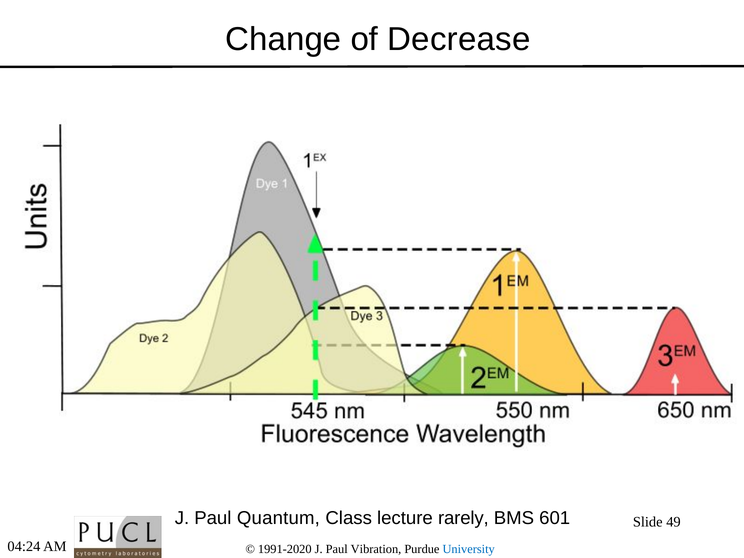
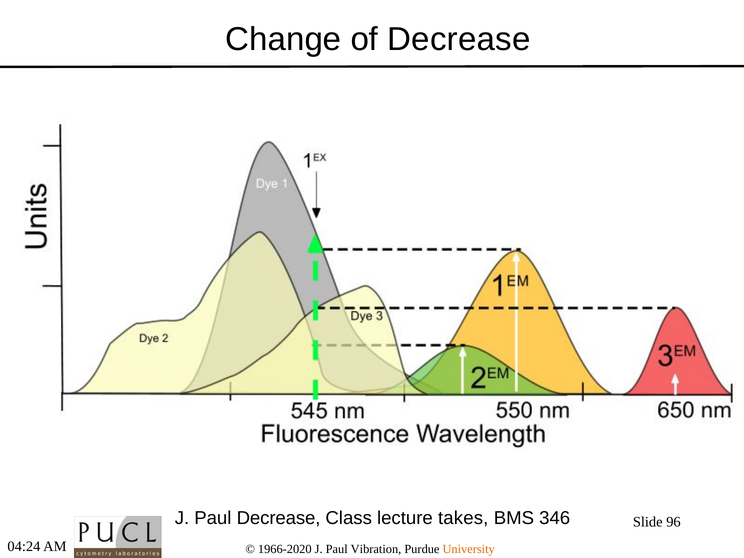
Paul Quantum: Quantum -> Decrease (279, 518)
rarely: rarely -> takes (463, 518)
601: 601 -> 346 (555, 518)
49: 49 -> 96 (673, 522)
1991-2020: 1991-2020 -> 1966-2020 (285, 549)
University colour: blue -> orange (469, 549)
